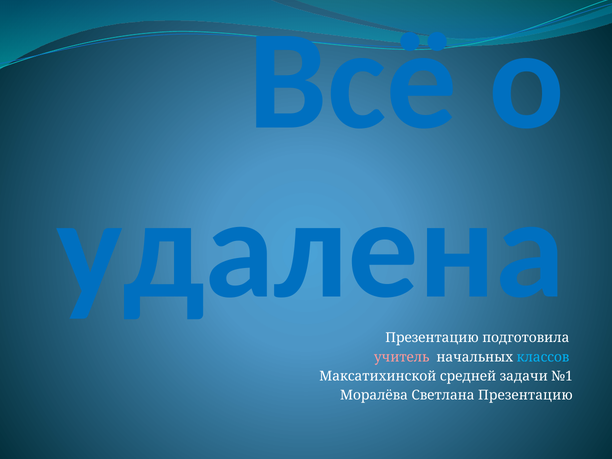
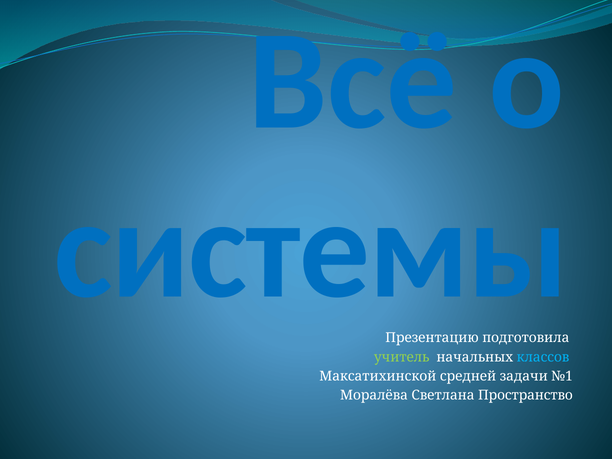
удалена: удалена -> системы (311, 250)
учитель colour: pink -> light green (402, 357)
Светлана Презентацию: Презентацию -> Пространство (525, 395)
